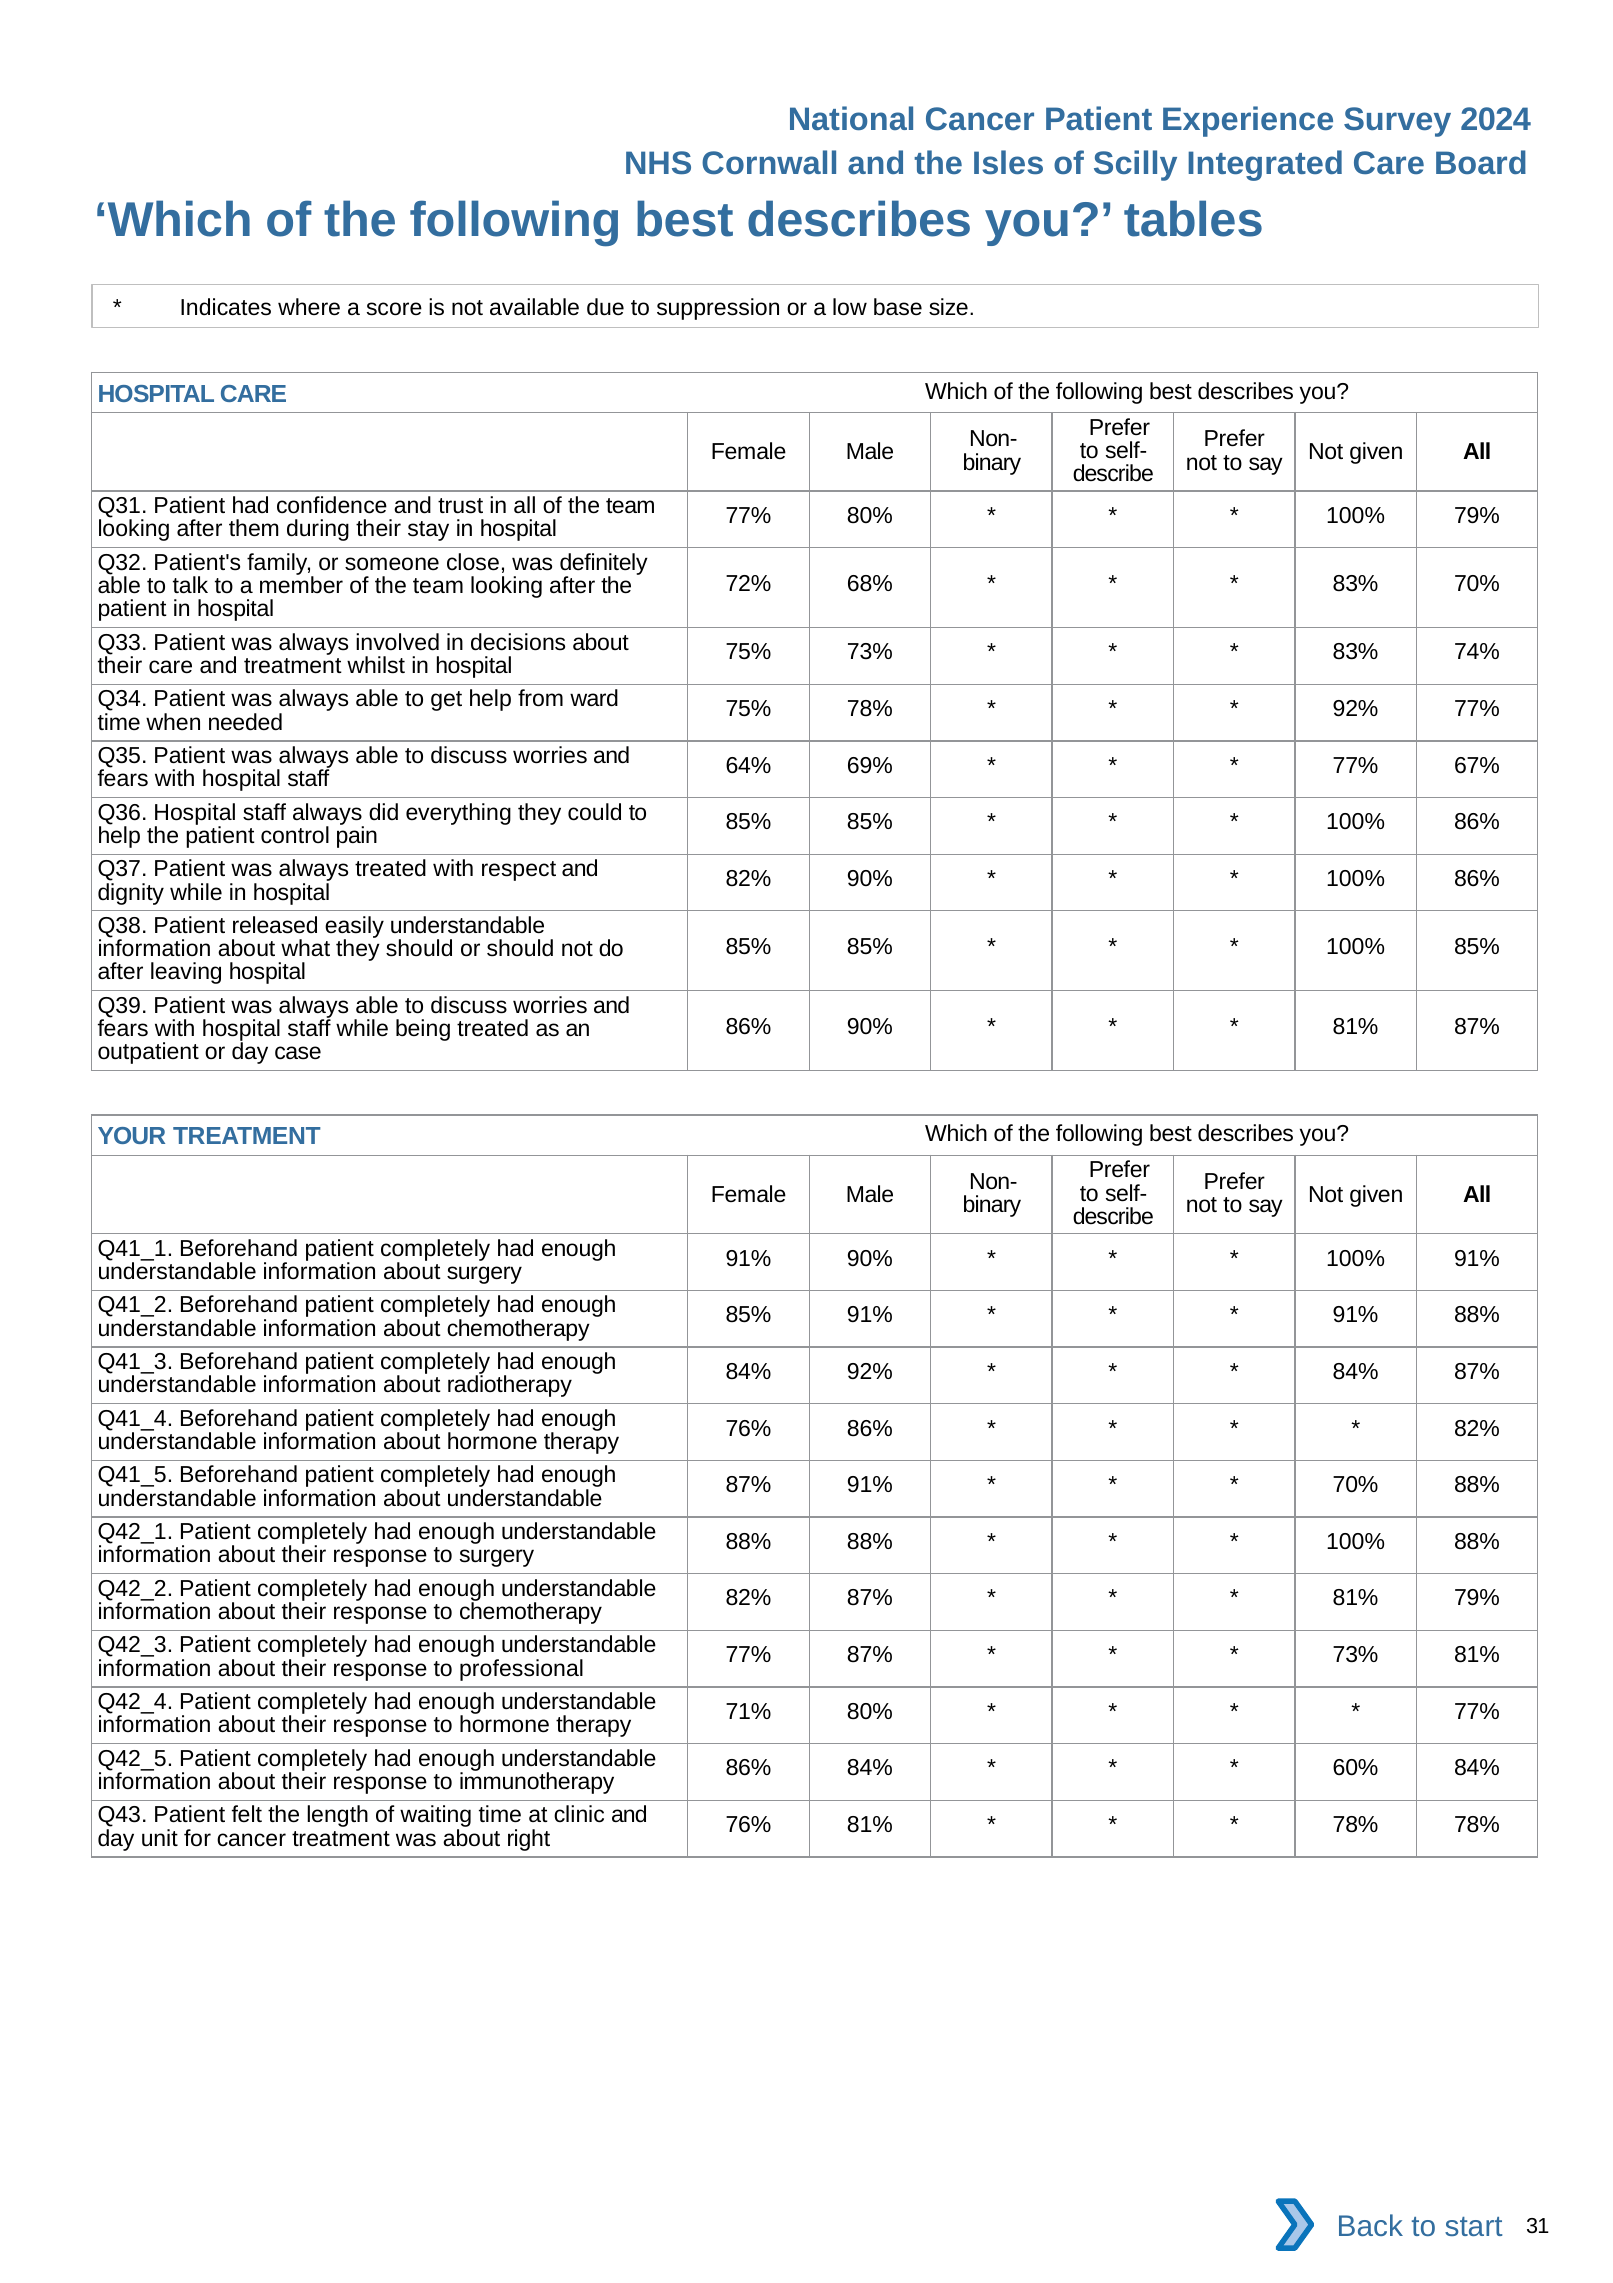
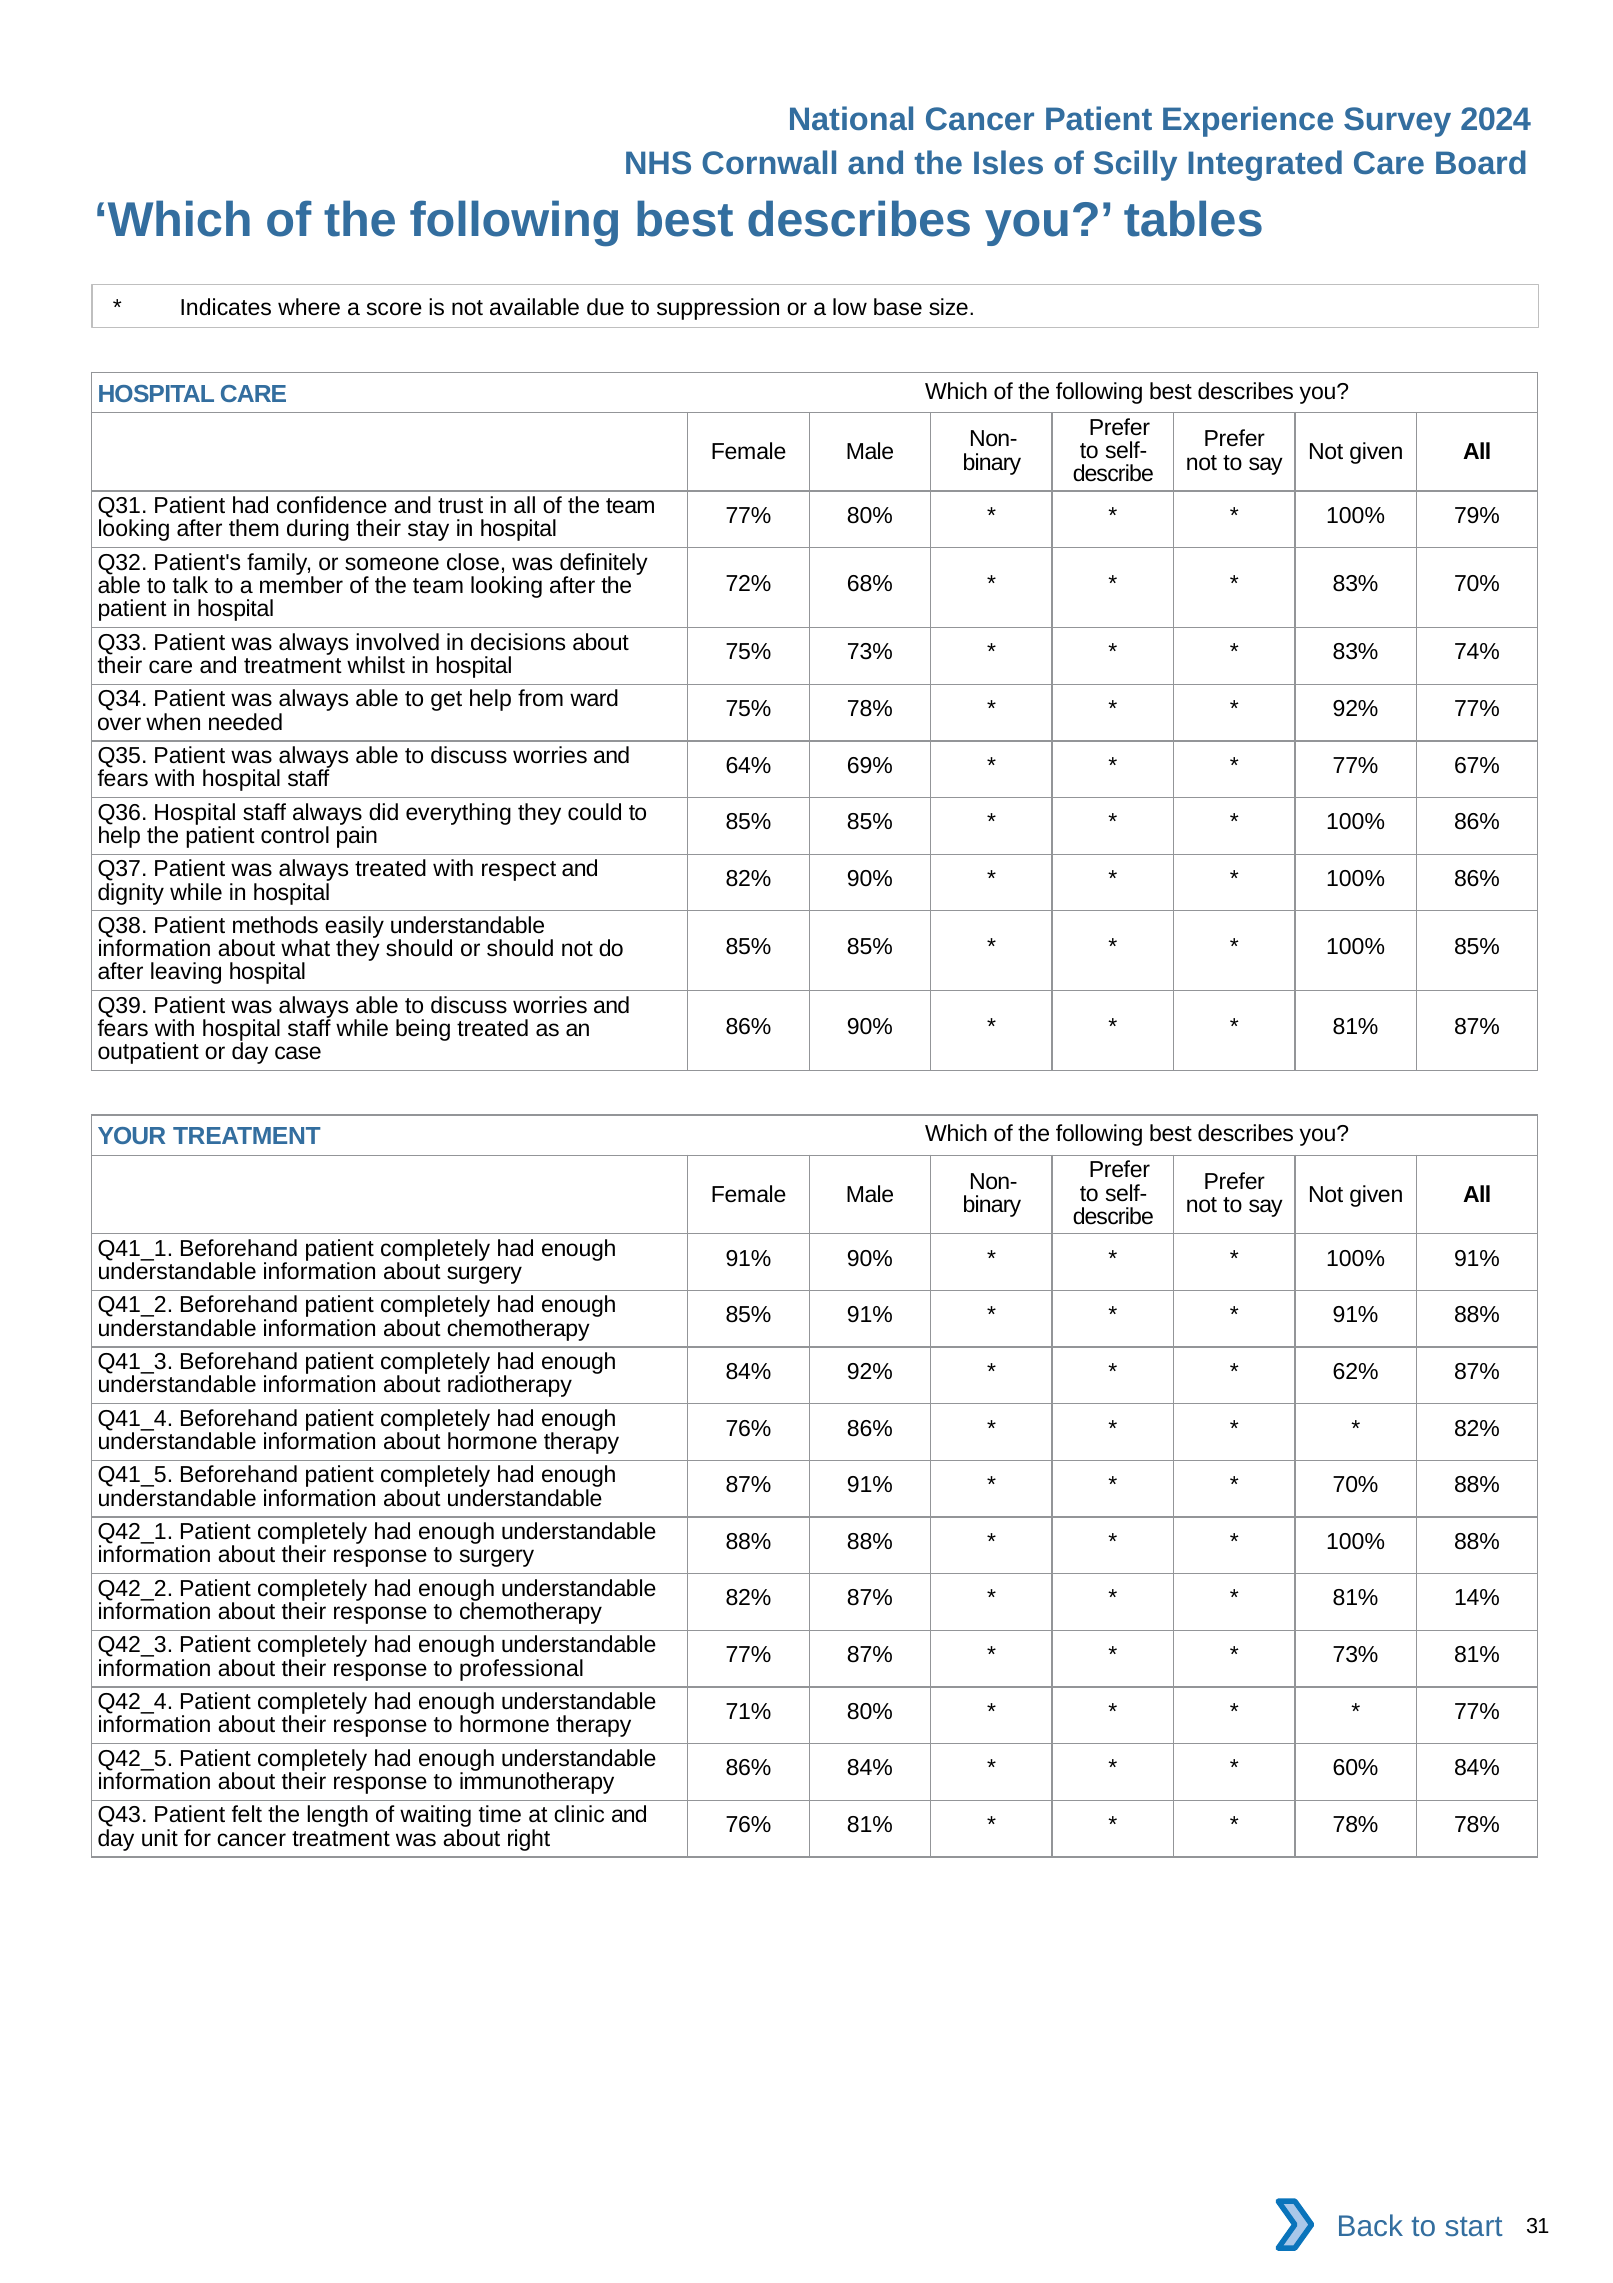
time: time -> over (119, 722)
released: released -> methods (275, 926)
84%: 84% -> 62% (1356, 1372)
81% 79%: 79% -> 14% (1477, 1598)
